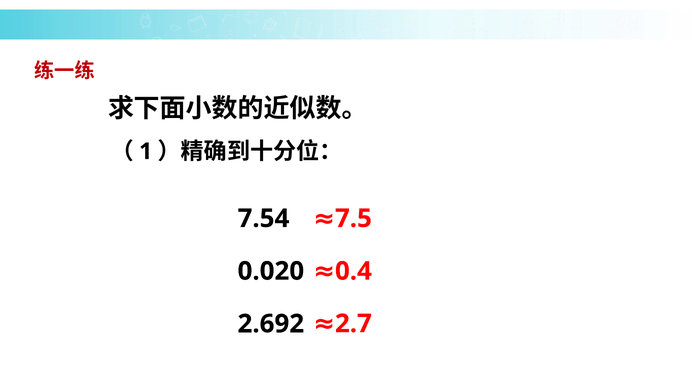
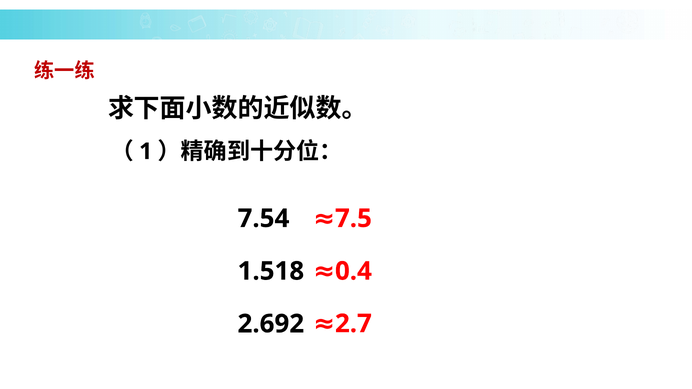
0.020: 0.020 -> 1.518 (271, 271)
